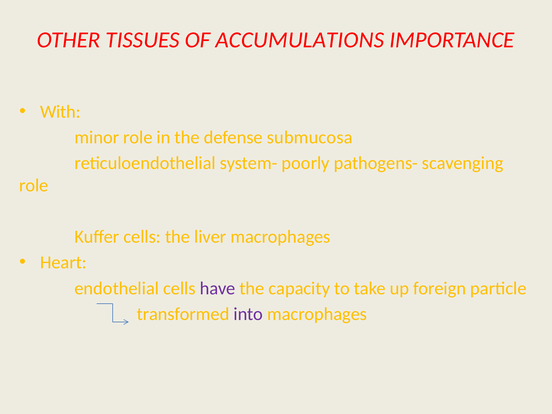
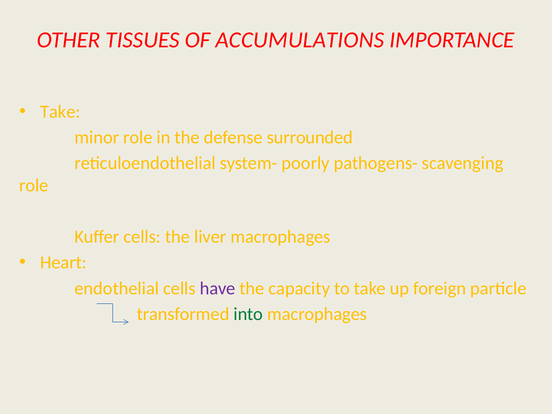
With: With -> Take (60, 112)
submucosa: submucosa -> surrounded (310, 137)
into colour: purple -> green (248, 314)
